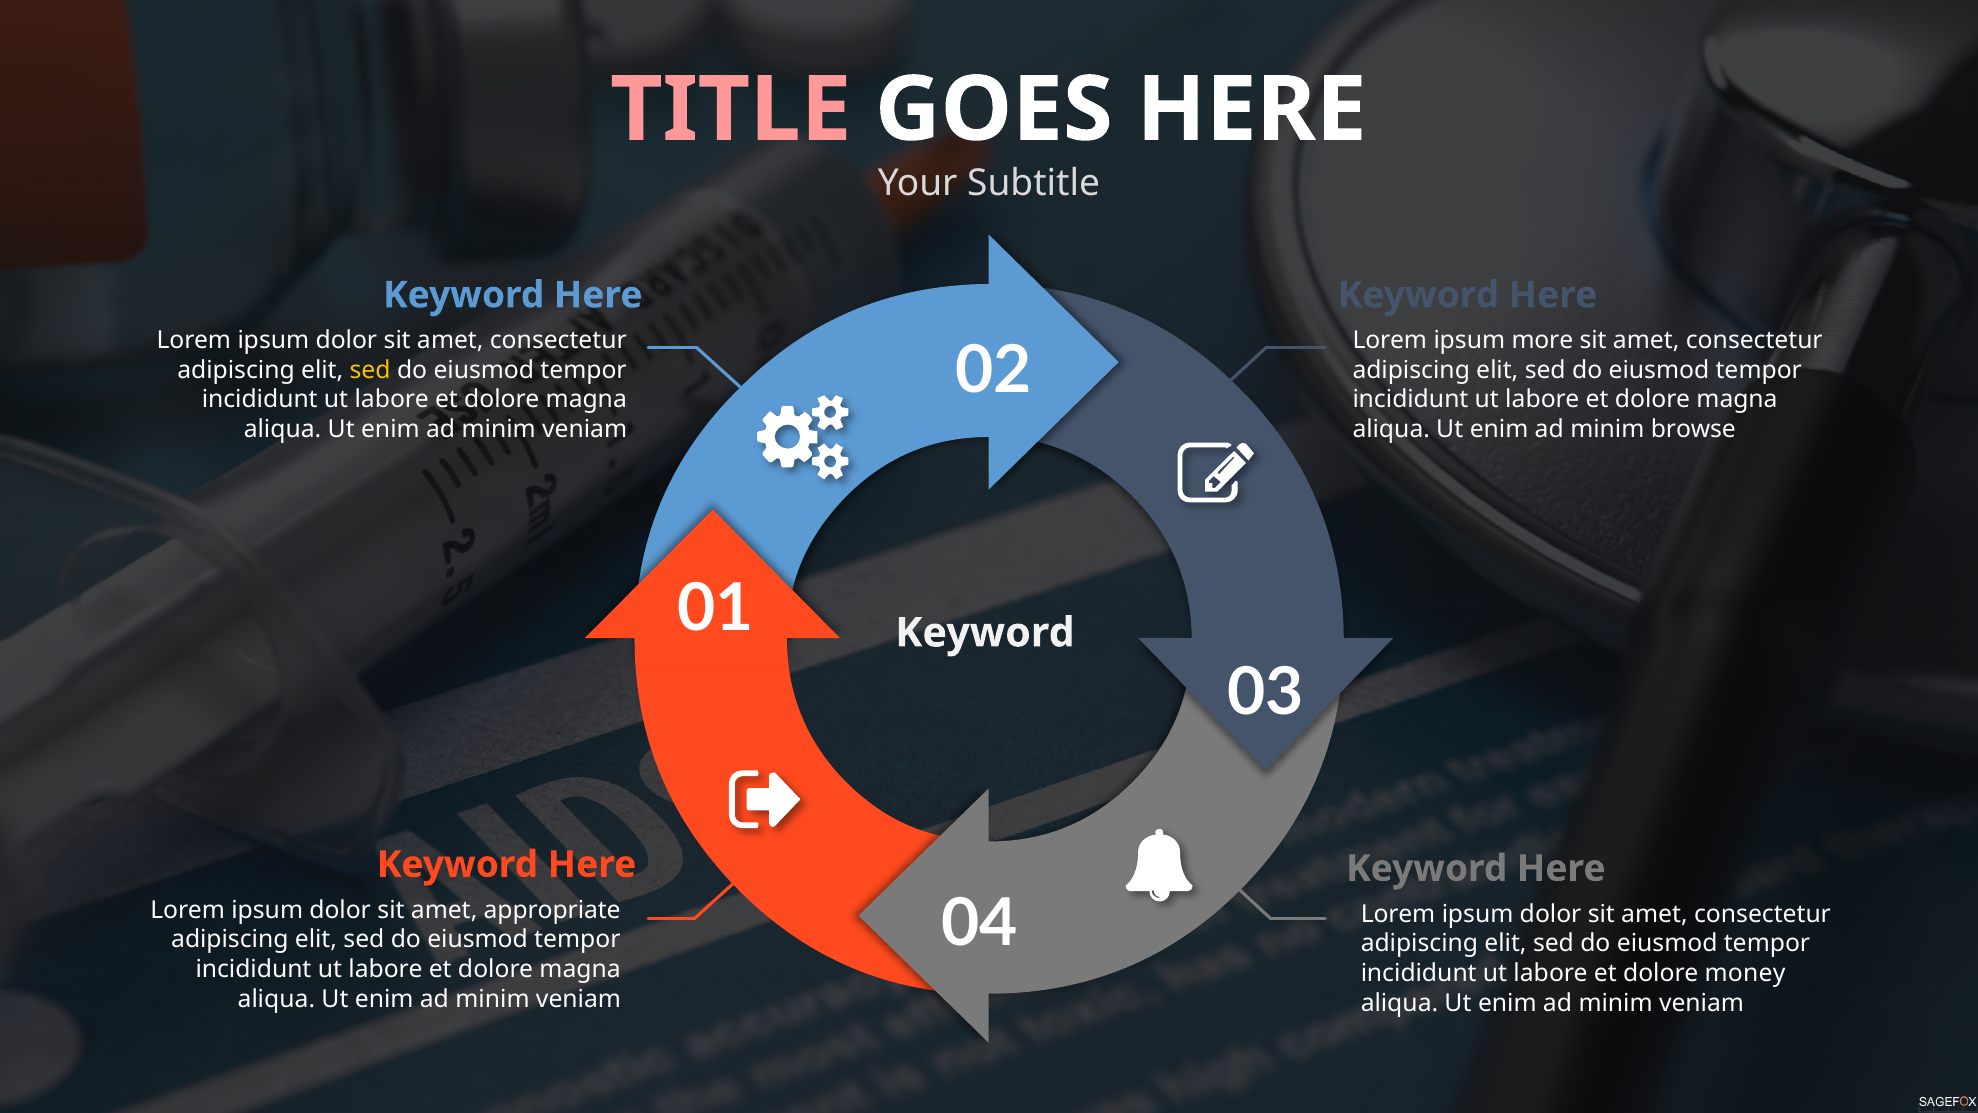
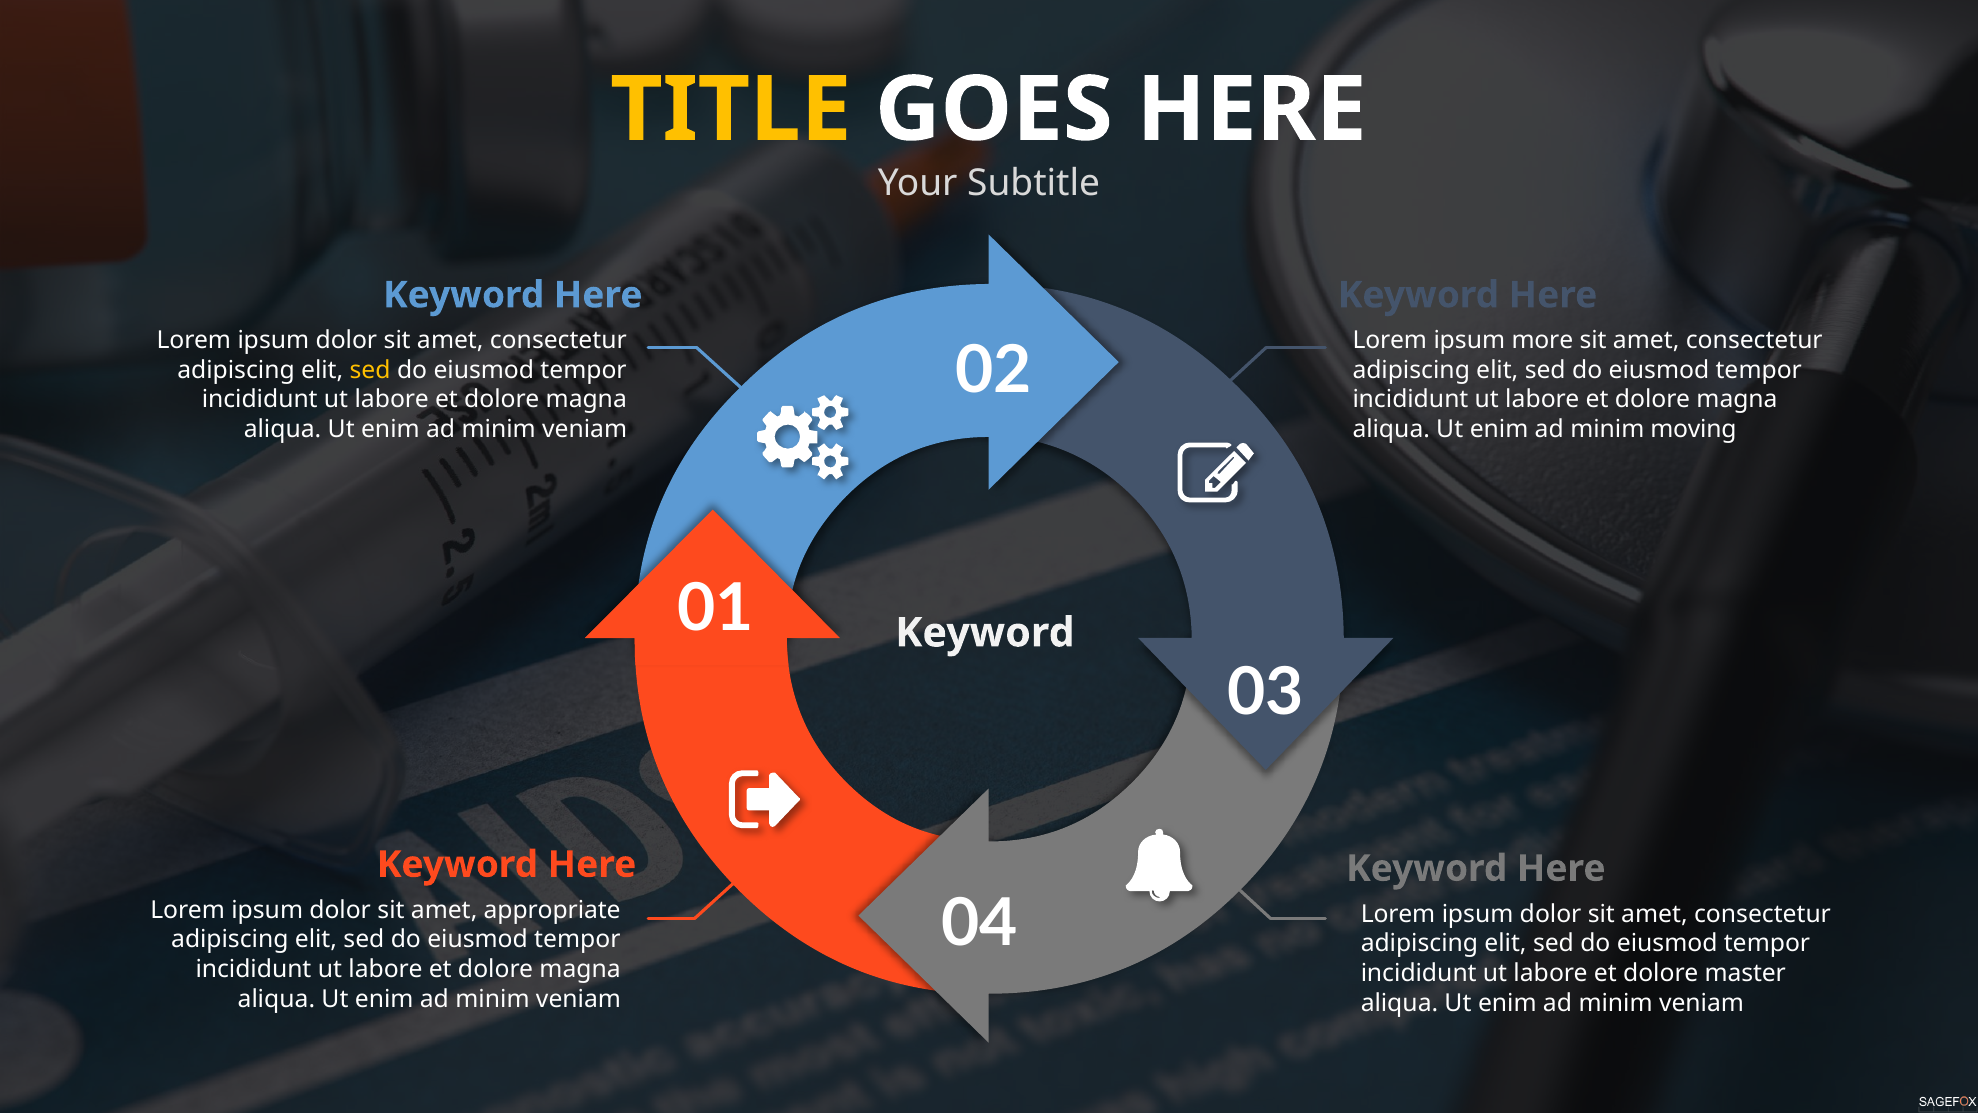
TITLE colour: pink -> yellow (731, 110)
browse: browse -> moving (1693, 429)
money: money -> master (1745, 973)
